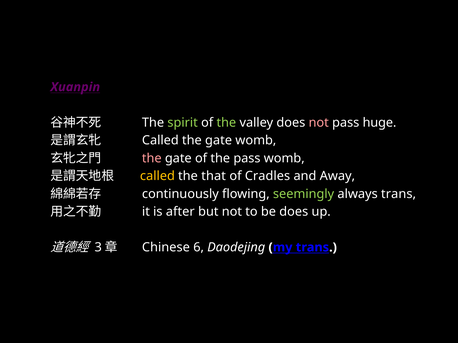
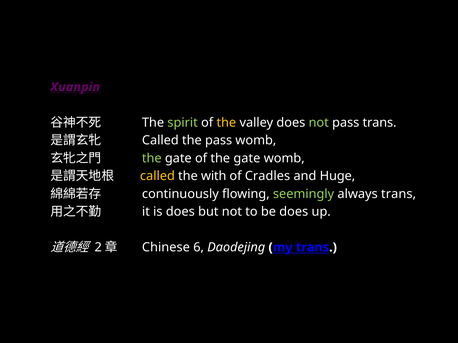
the colour: light green -> yellow (226, 123)
not colour: pink -> light green (319, 123)
pass huge: huge -> trans (380, 123)
Called the gate: gate -> pass (219, 141)
the colour: pink -> light green (152, 158)
of the pass: pass -> gate (247, 158)
that: that -> with (214, 176)
Away: Away -> Huge (337, 176)
is after: after -> does (180, 212)
3: 3 -> 2 (98, 248)
